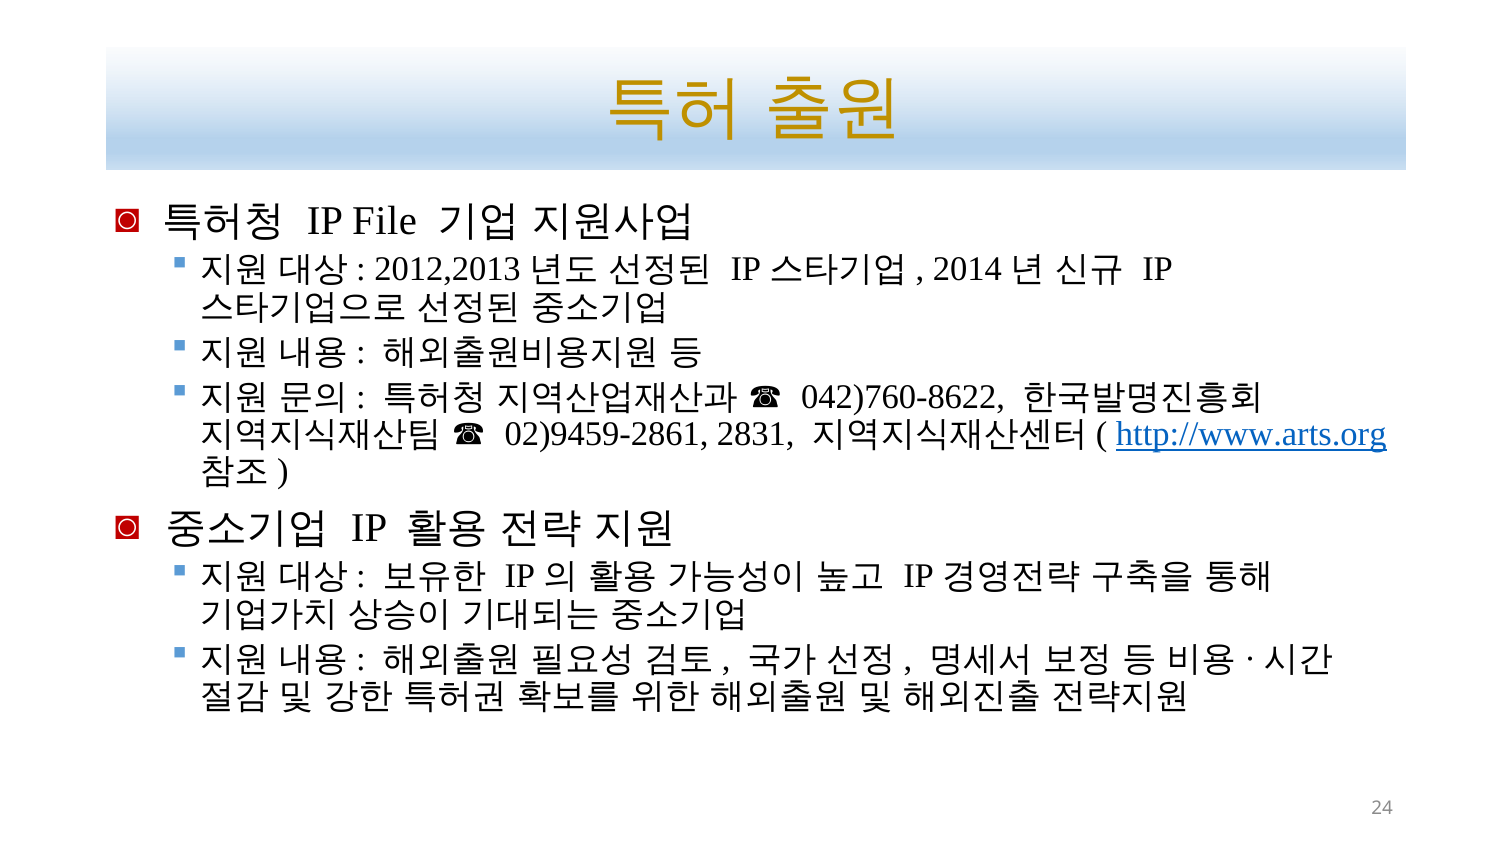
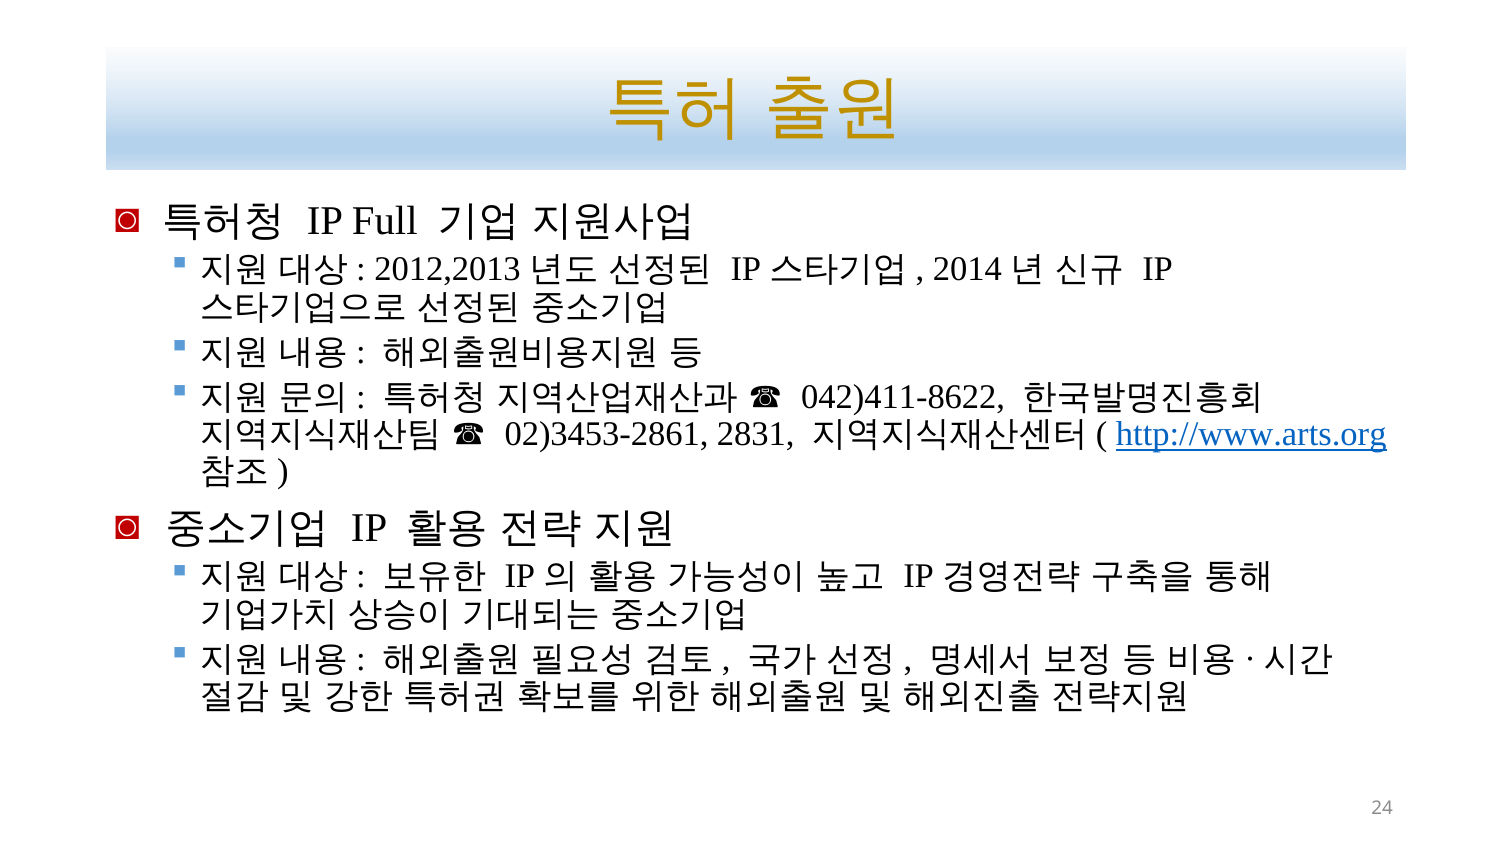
File: File -> Full (385, 221)
042)760-8622: 042)760-8622 -> 042)411-8622 (903, 397)
02)9459-2861: 02)9459-2861 -> 02)3453-2861 (606, 434)
